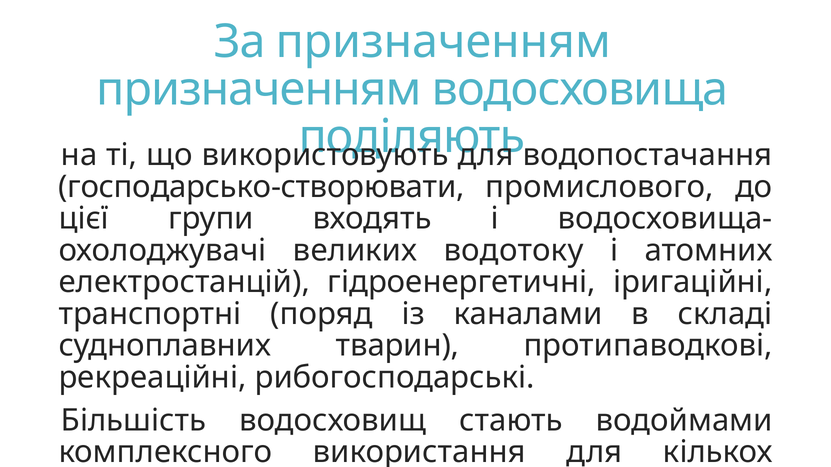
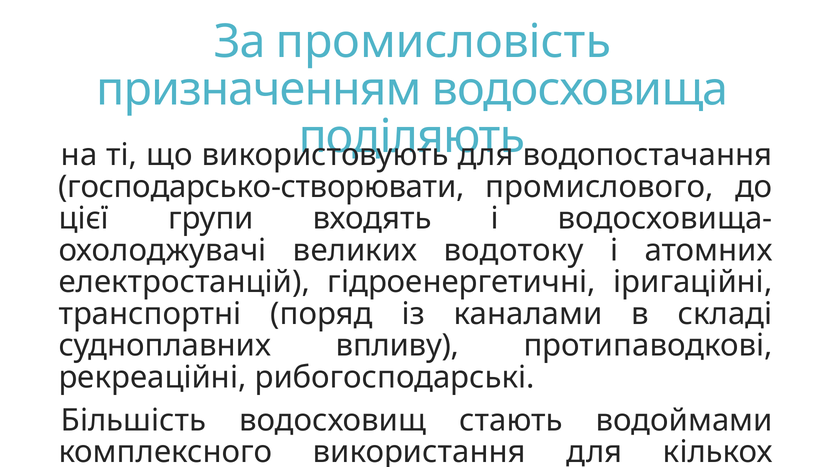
За призначенням: призначенням -> промисловість (443, 42)
тварин: тварин -> впливу (398, 346)
